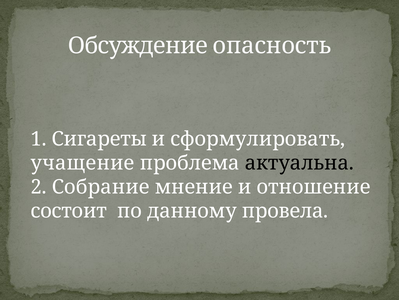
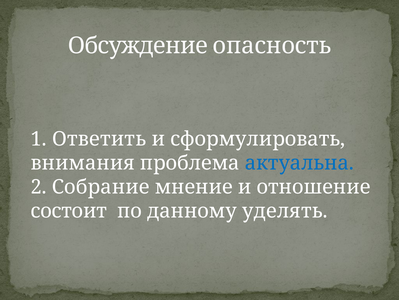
Сигареты: Сигареты -> Ответить (99, 139)
учащение: учащение -> внимания (83, 163)
актуальна colour: black -> blue (299, 163)
провела: провела -> уделять (285, 211)
